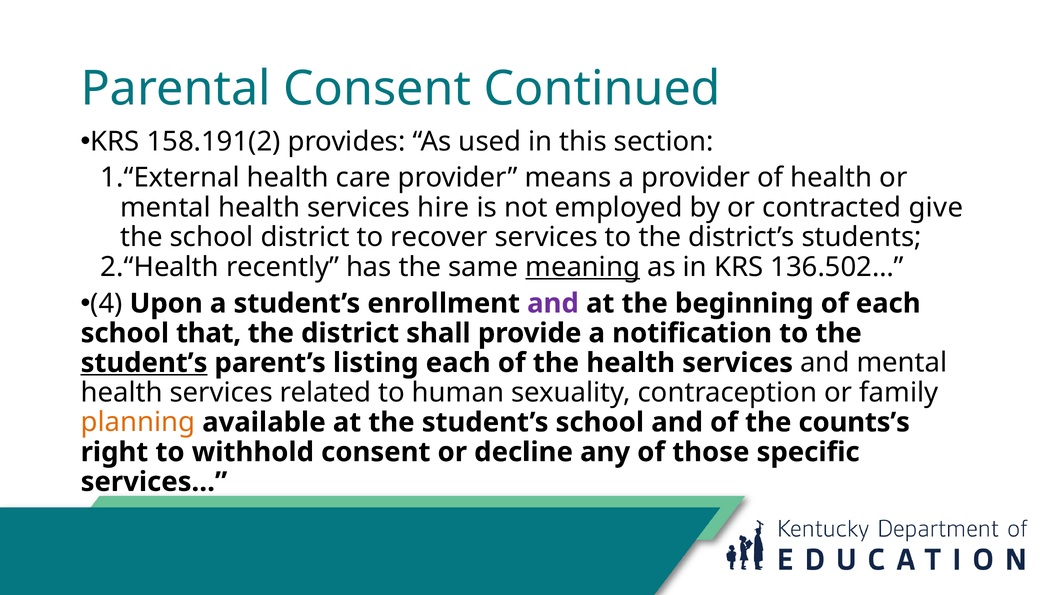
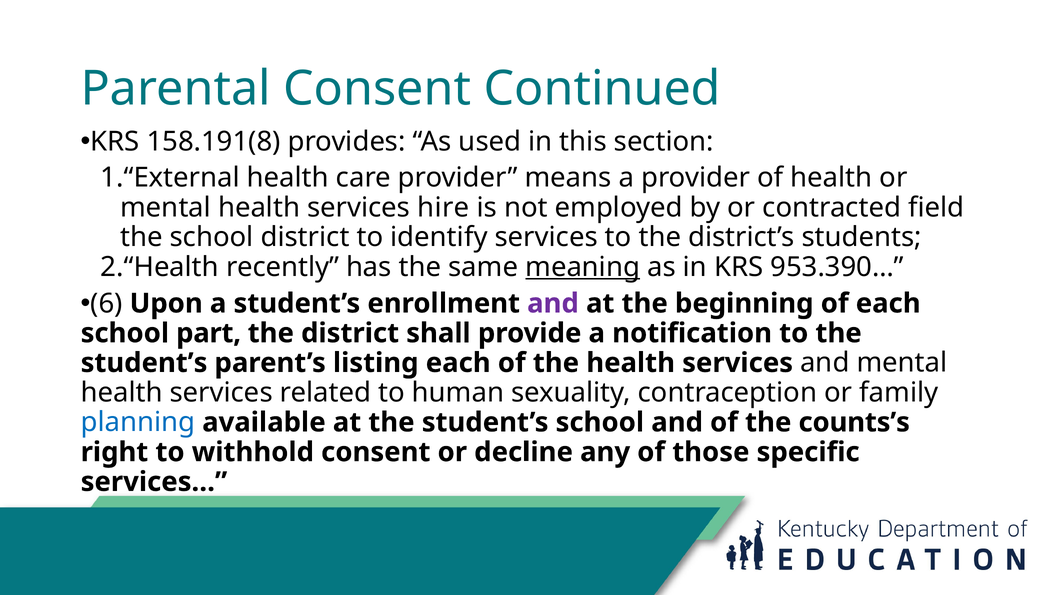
158.191(2: 158.191(2 -> 158.191(8 (214, 142)
give: give -> field (936, 208)
recover: recover -> identify (439, 237)
136.502…: 136.502… -> 953.390… (837, 267)
4: 4 -> 6 (106, 303)
that: that -> part (209, 333)
student’s underline: present -> none (144, 363)
planning colour: orange -> blue (138, 422)
